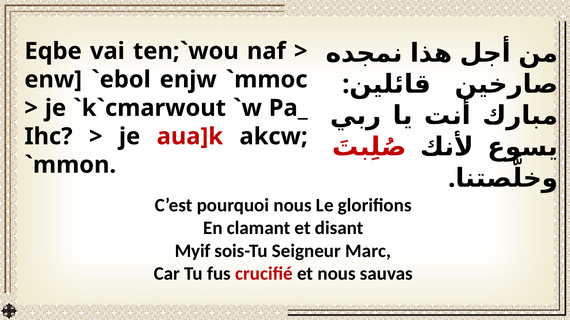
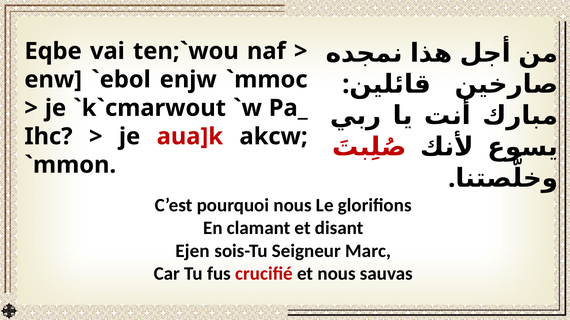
Myif: Myif -> Ejen (193, 251)
